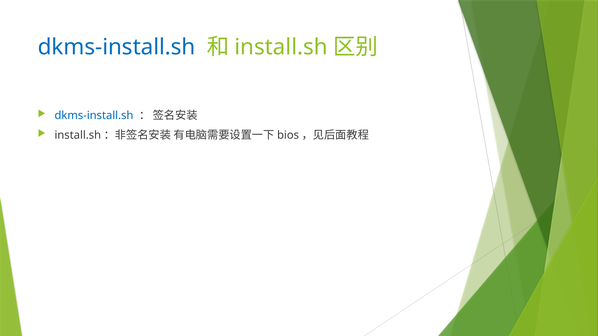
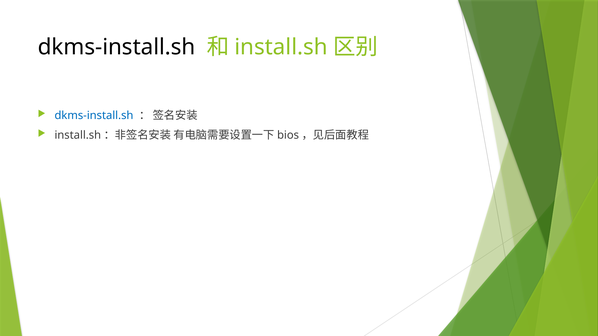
dkms-install.sh colour: blue -> black (117, 47)
